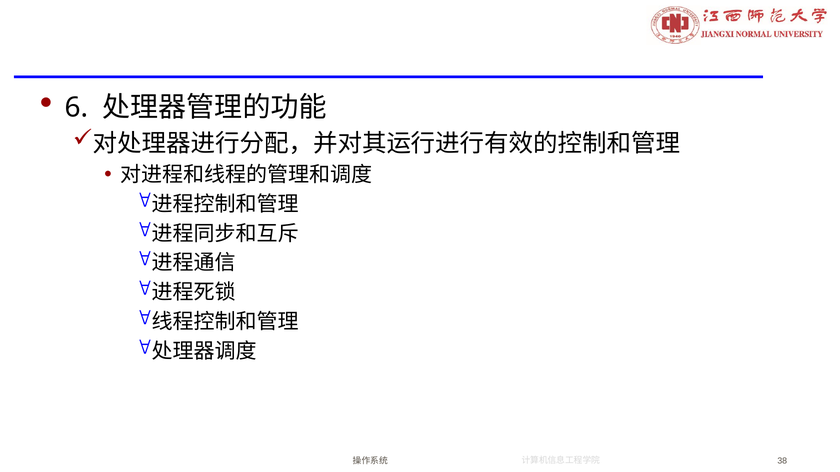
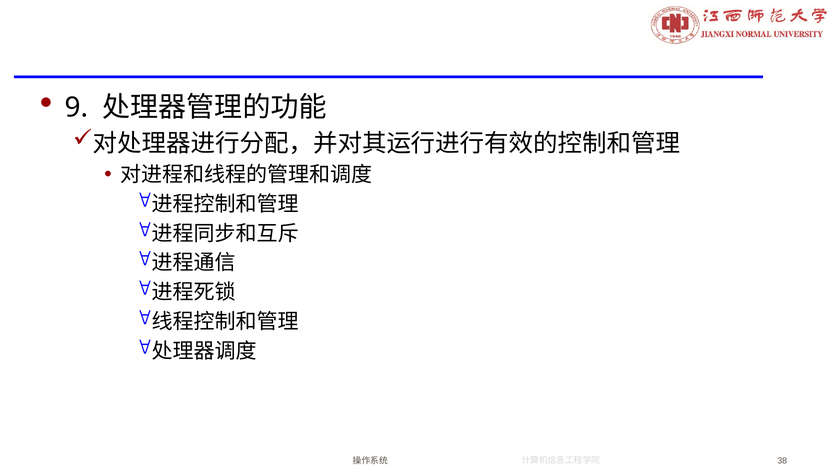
6: 6 -> 9 (77, 108)
